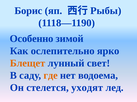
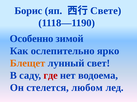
Рыбы: Рыбы -> Свете (106, 11)
где colour: orange -> red (51, 76)
уходят: уходят -> любом (87, 88)
